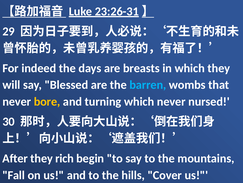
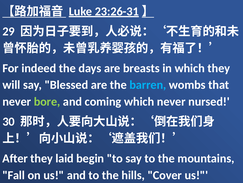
bore colour: yellow -> light green (47, 101)
turning: turning -> coming (103, 101)
rich: rich -> laid (65, 158)
